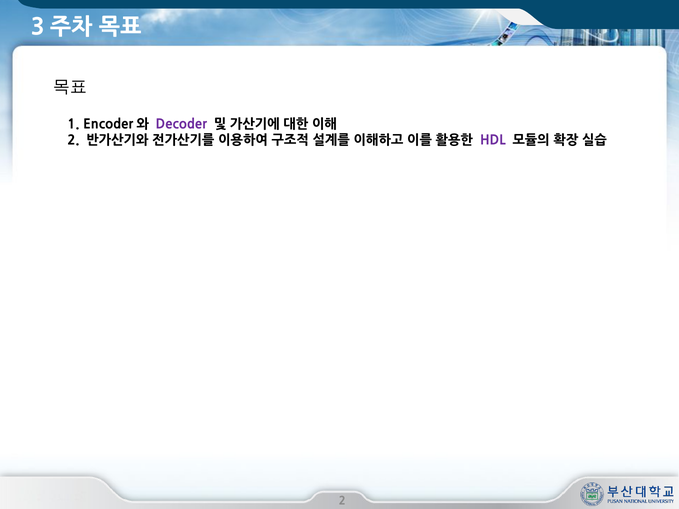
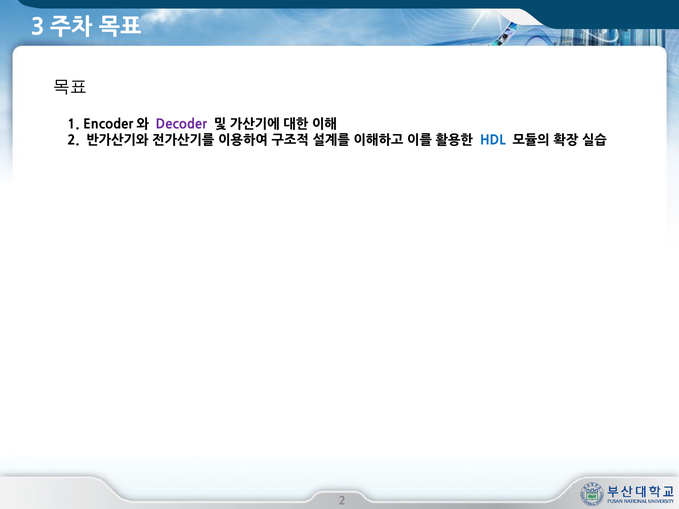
HDL colour: purple -> blue (493, 140)
